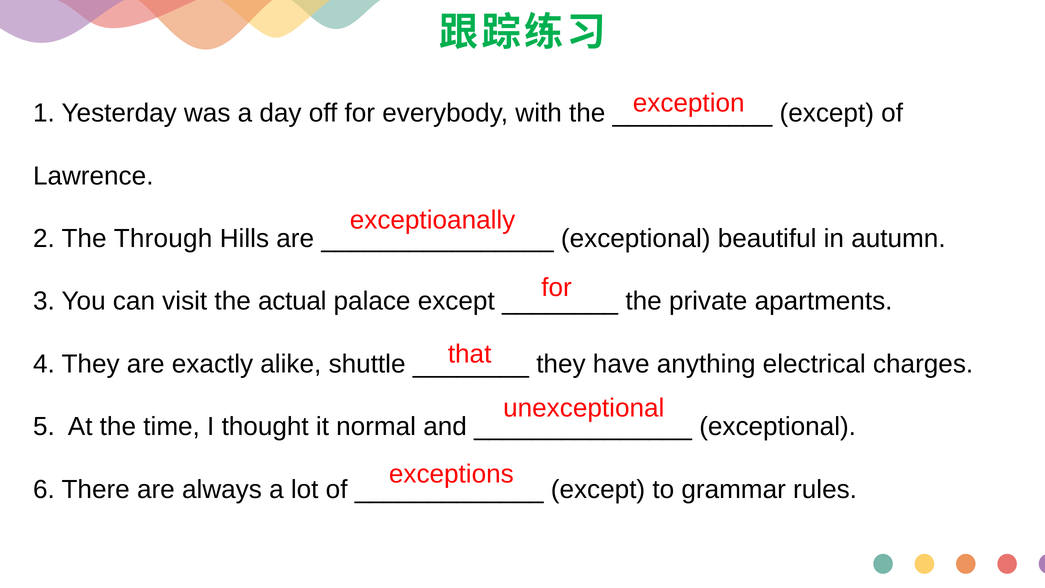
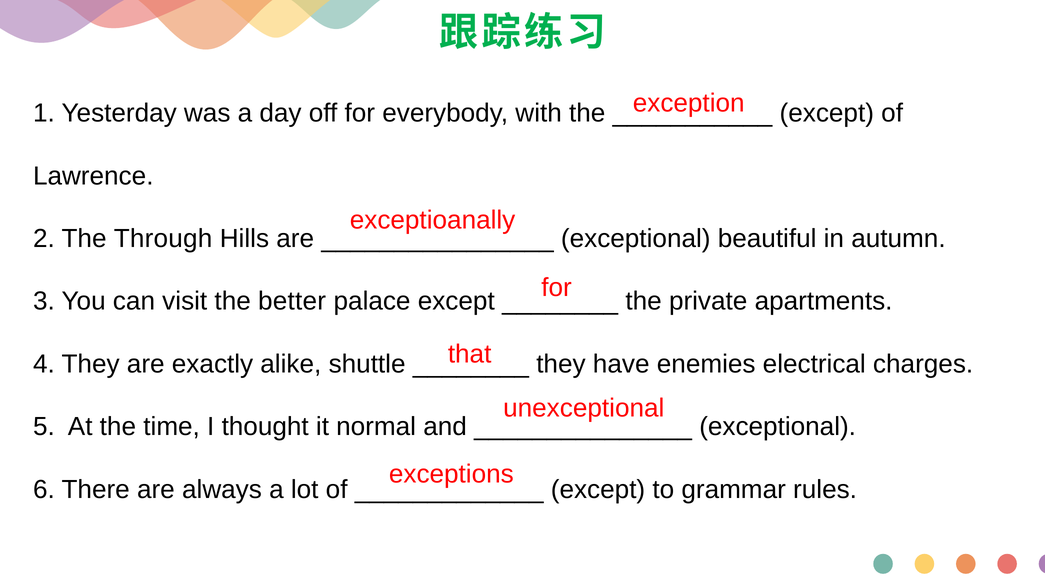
actual: actual -> better (292, 301)
anything: anything -> enemies (706, 364)
